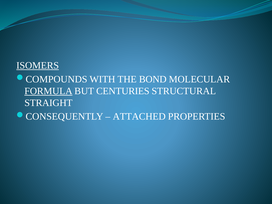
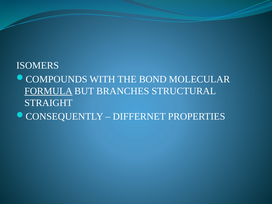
ISOMERS underline: present -> none (38, 65)
CENTURIES: CENTURIES -> BRANCHES (123, 91)
ATTACHED: ATTACHED -> DIFFERNET (139, 117)
